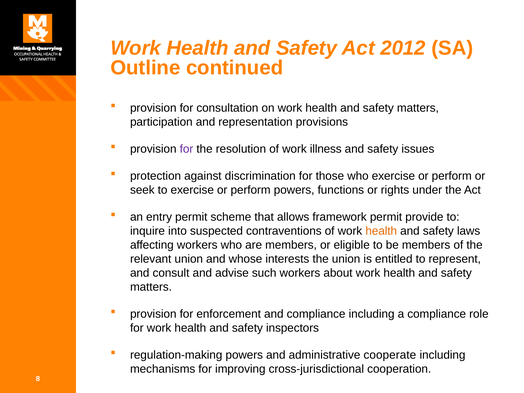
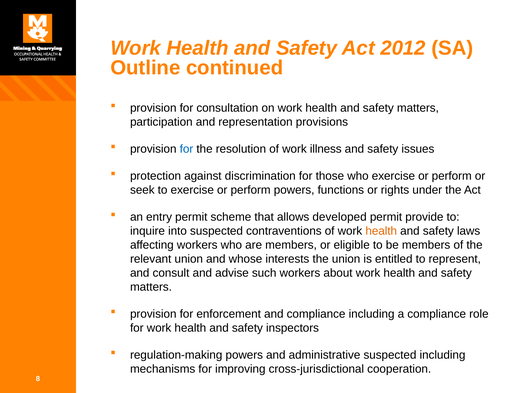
for colour: purple -> blue (186, 149)
framework: framework -> developed (340, 217)
administrative cooperate: cooperate -> suspected (390, 355)
